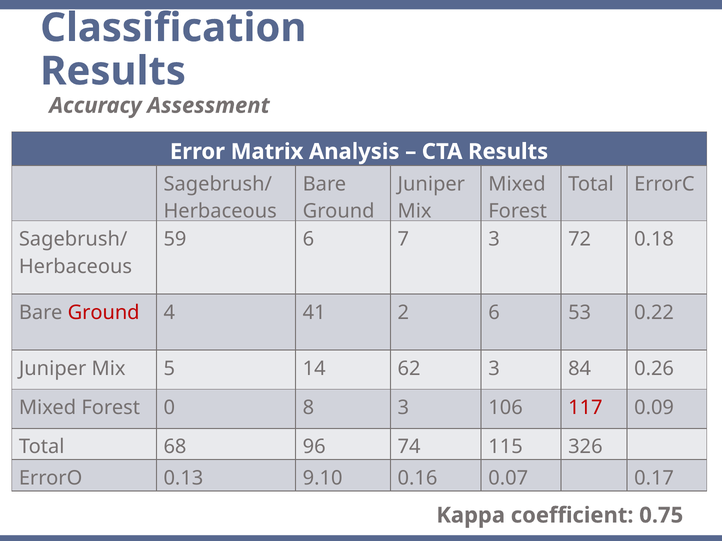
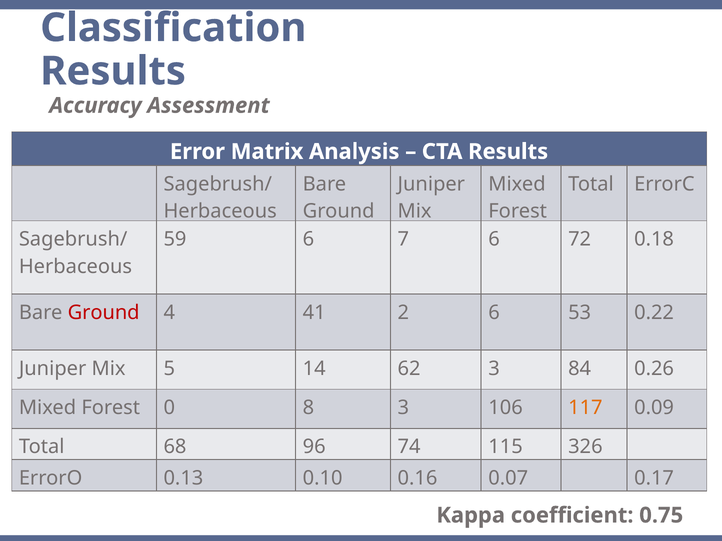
7 3: 3 -> 6 (494, 239)
117 colour: red -> orange (585, 408)
9.10: 9.10 -> 0.10 (323, 479)
